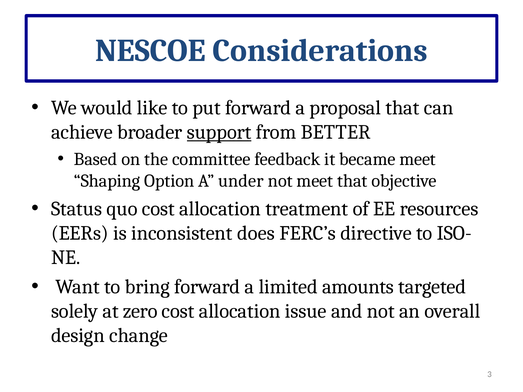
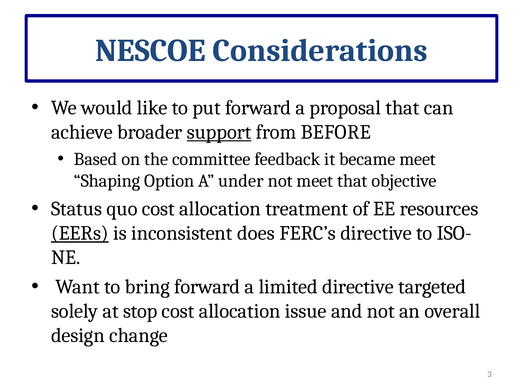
BETTER: BETTER -> BEFORE (336, 132)
EERs underline: none -> present (80, 233)
limited amounts: amounts -> directive (358, 287)
zero: zero -> stop (140, 311)
